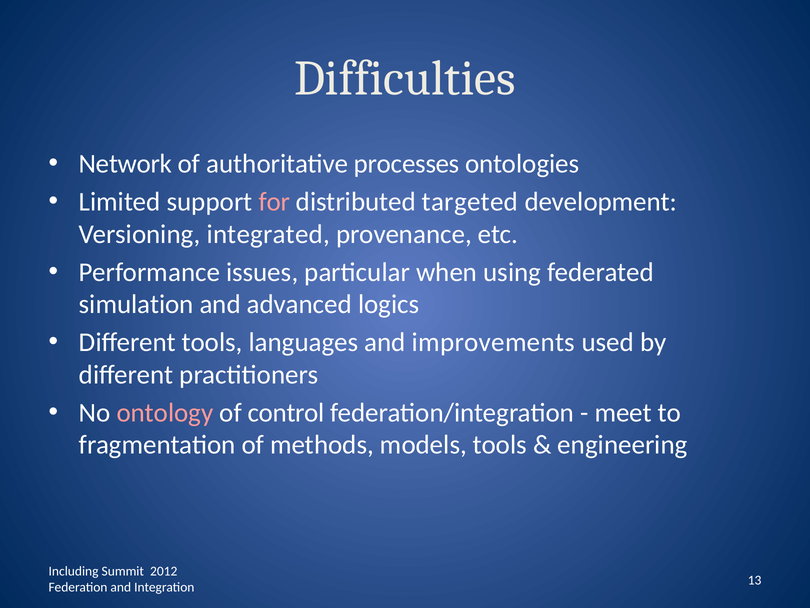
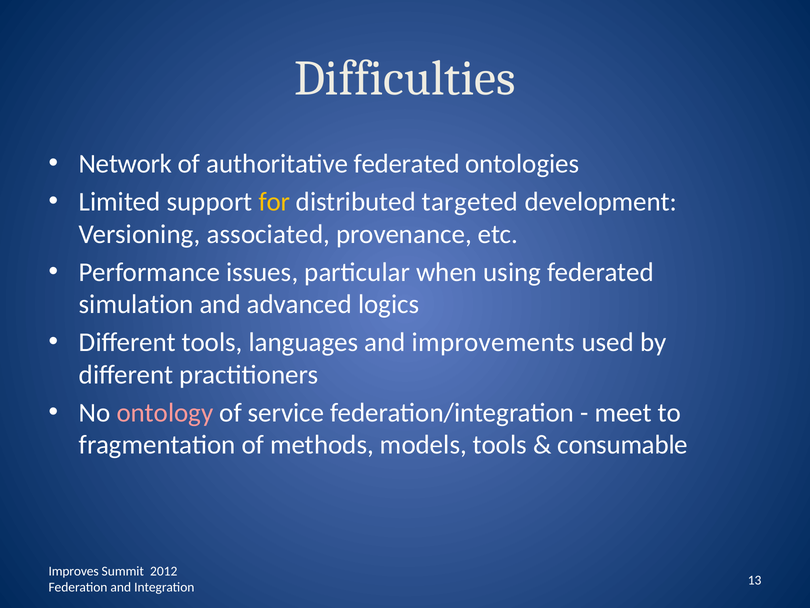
authoritative processes: processes -> federated (407, 164)
for colour: pink -> yellow (274, 202)
integrated: integrated -> associated (268, 234)
control: control -> service (286, 412)
engineering: engineering -> consumable (623, 445)
Including: Including -> Improves (74, 571)
